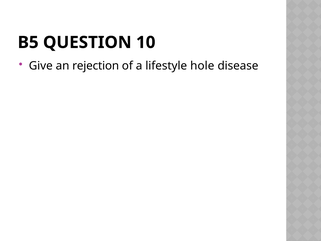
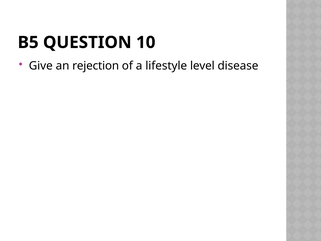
hole: hole -> level (202, 66)
